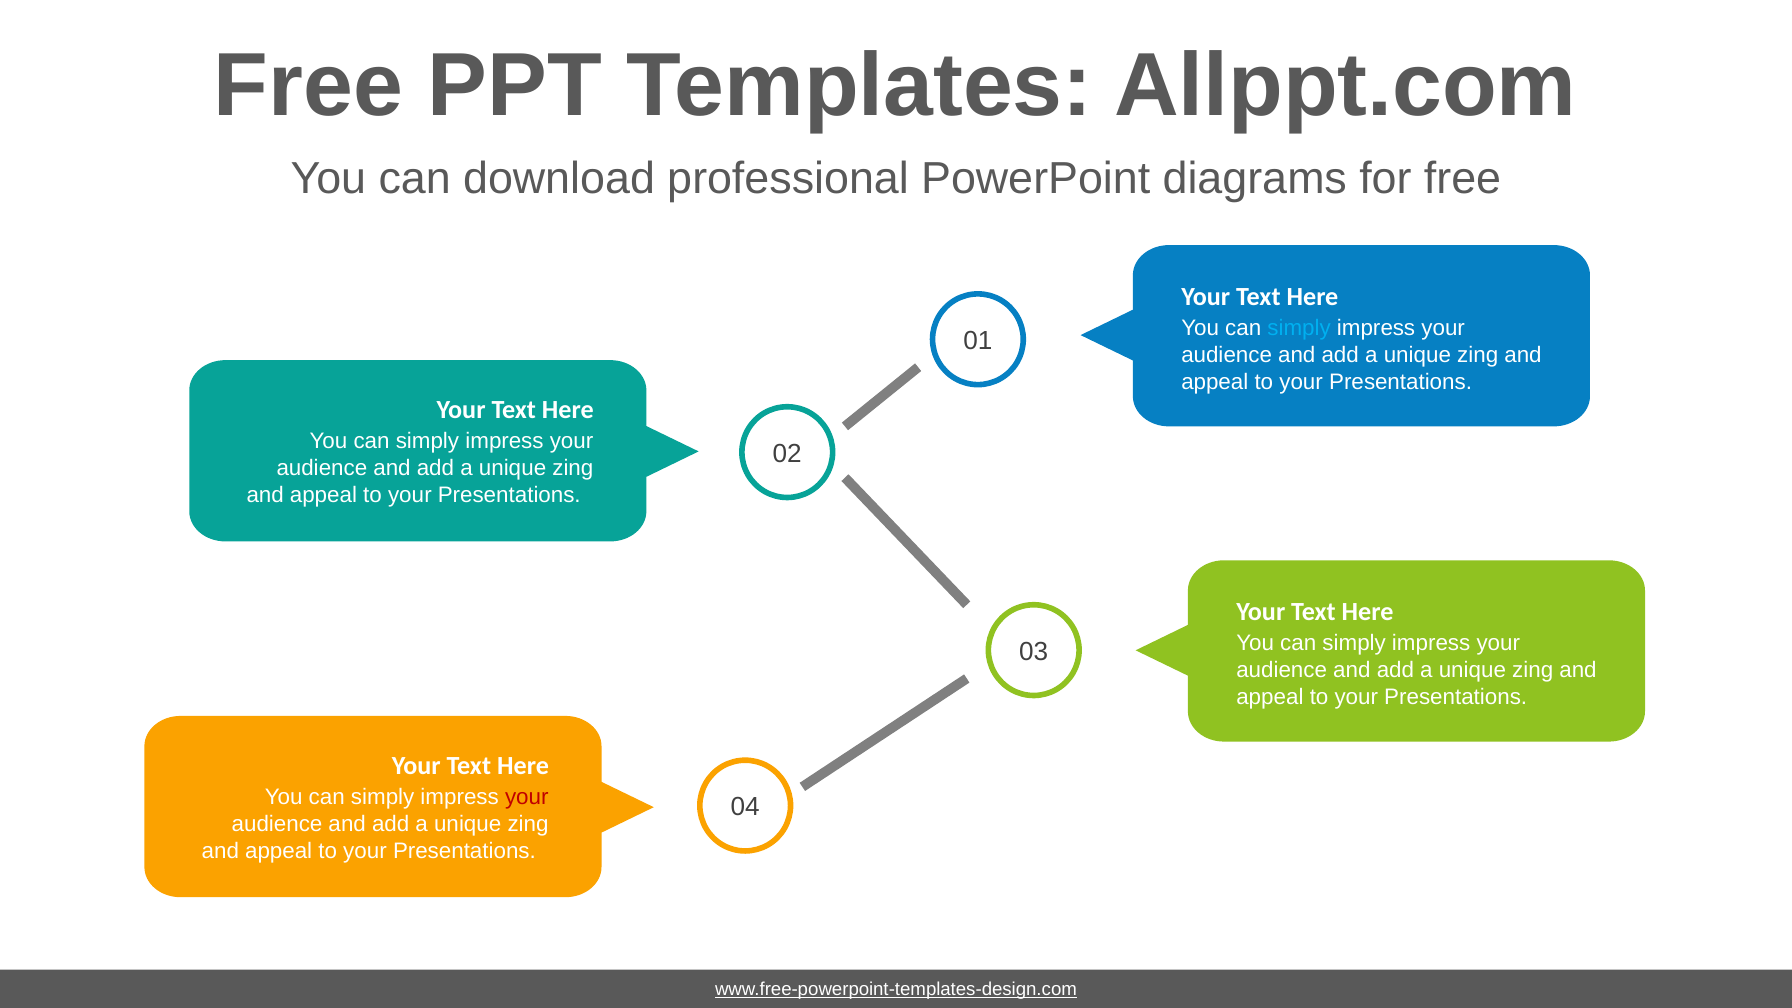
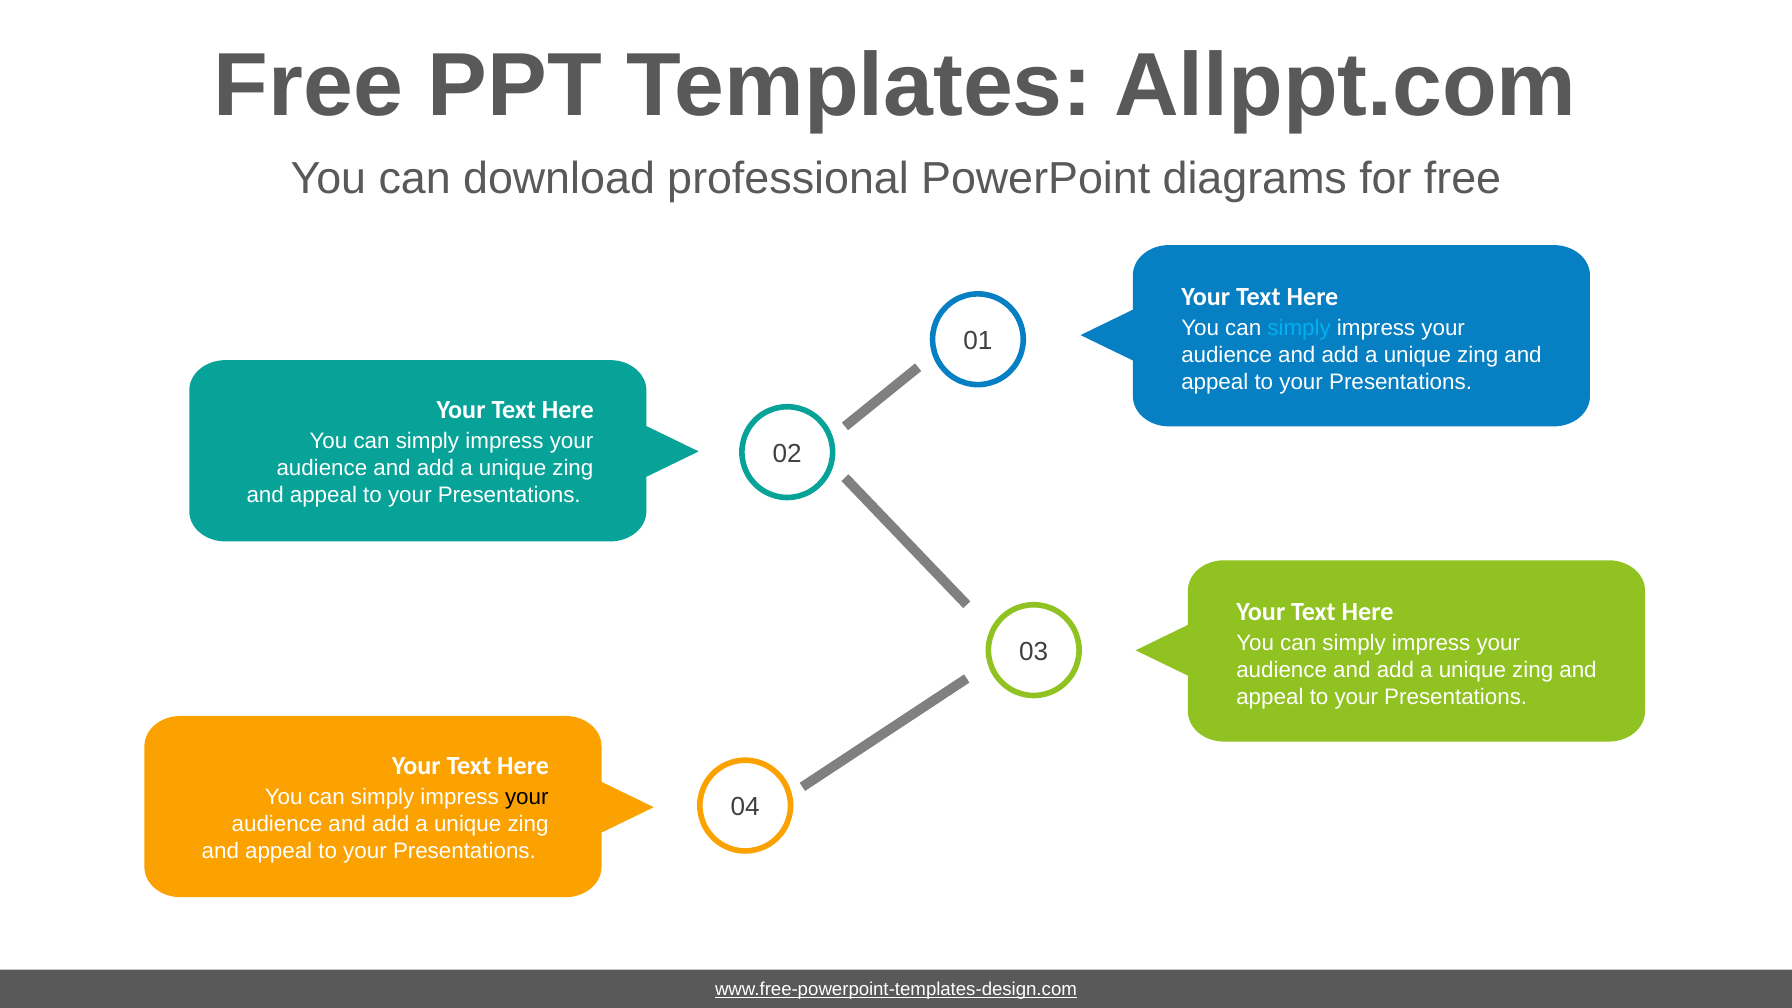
your colour: red -> black (527, 797)
